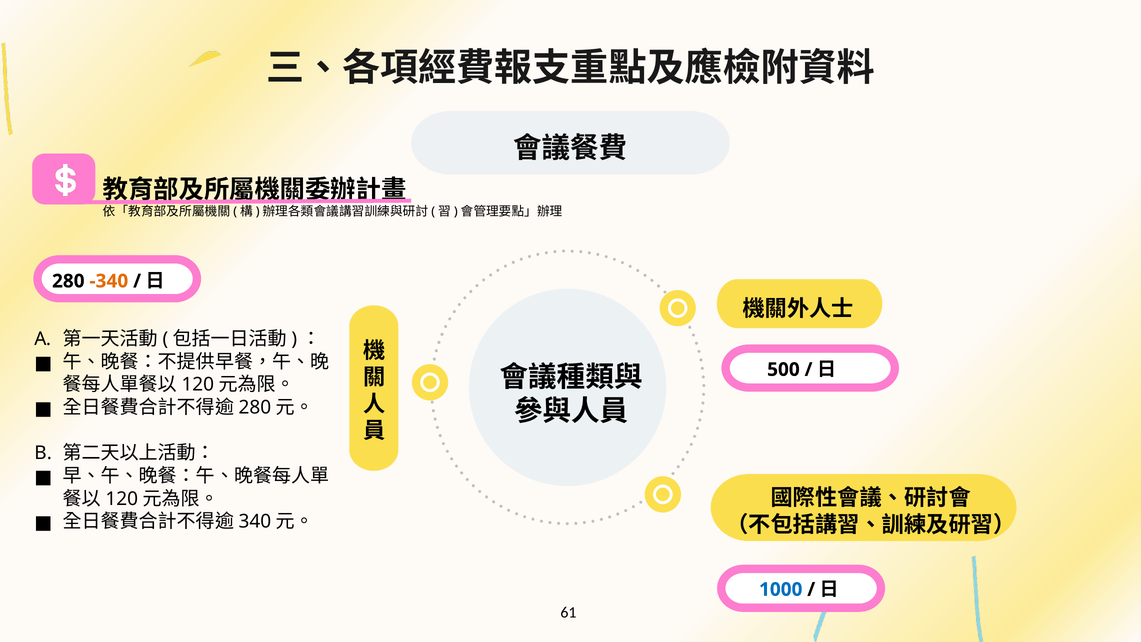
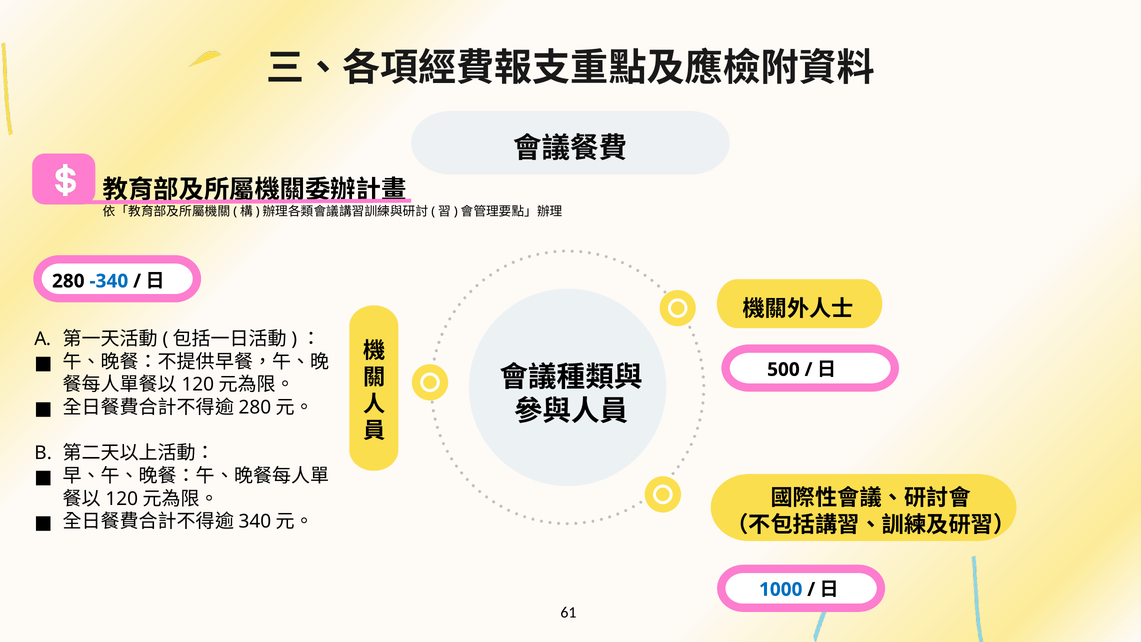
-340 colour: orange -> blue (109, 281)
